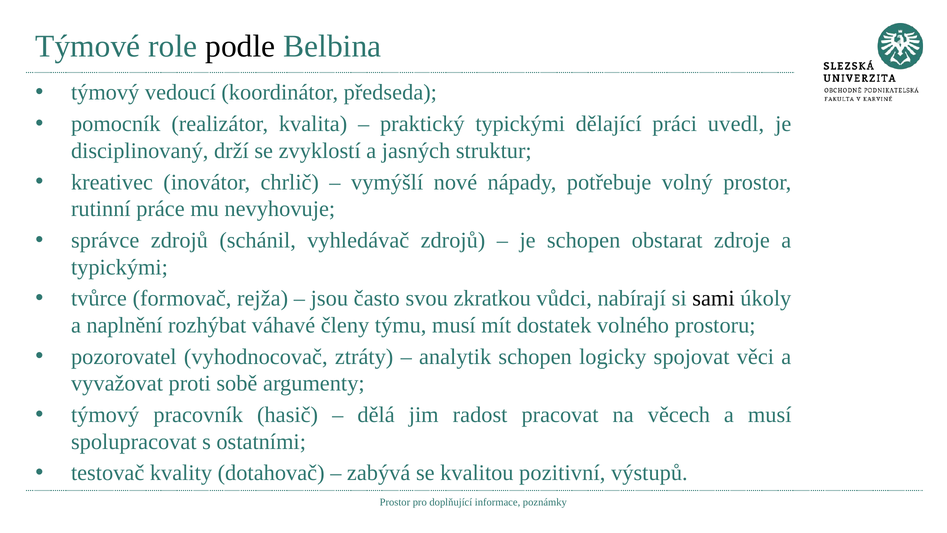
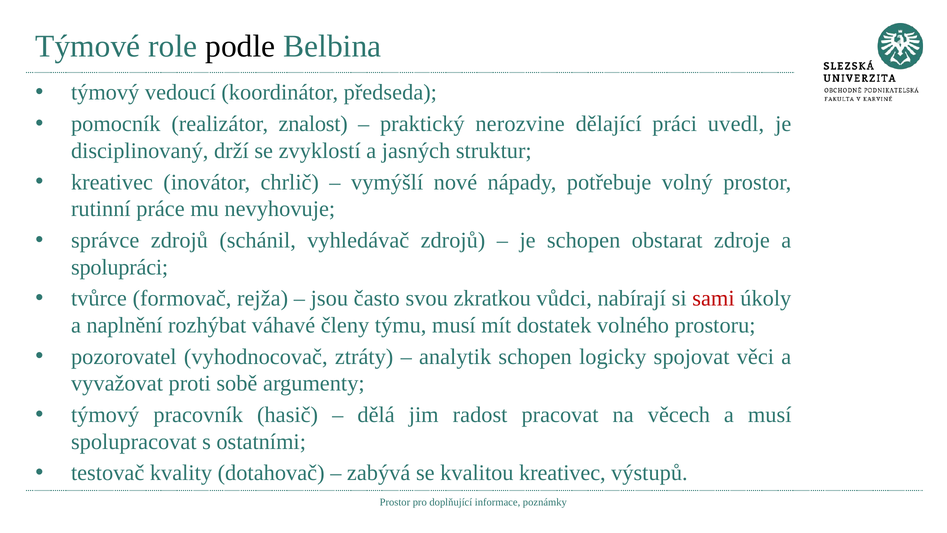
kvalita: kvalita -> znalost (313, 124)
praktický typickými: typickými -> nerozvine (520, 124)
typickými: typickými -> spolupráci (120, 267)
sami colour: black -> red (713, 298)
kvalitou pozitivní: pozitivní -> kreativec (562, 473)
